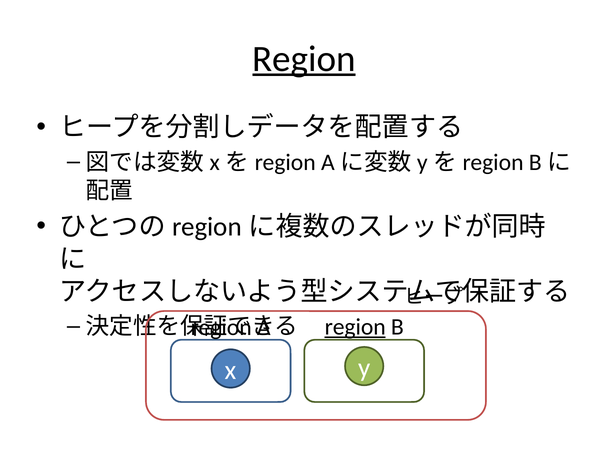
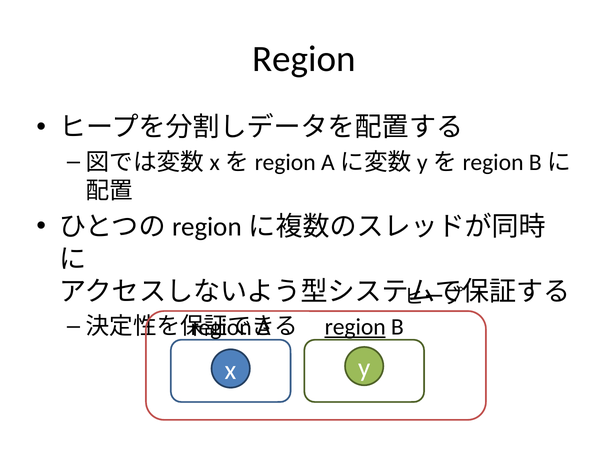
Region underline: present -> none (304, 59)
